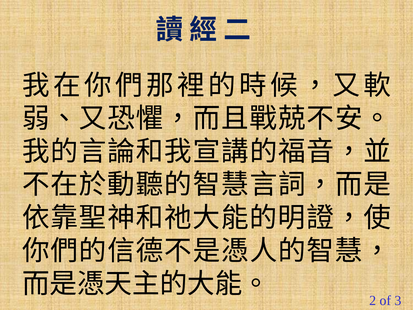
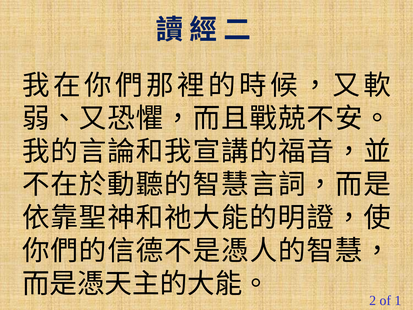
3: 3 -> 1 (398, 300)
